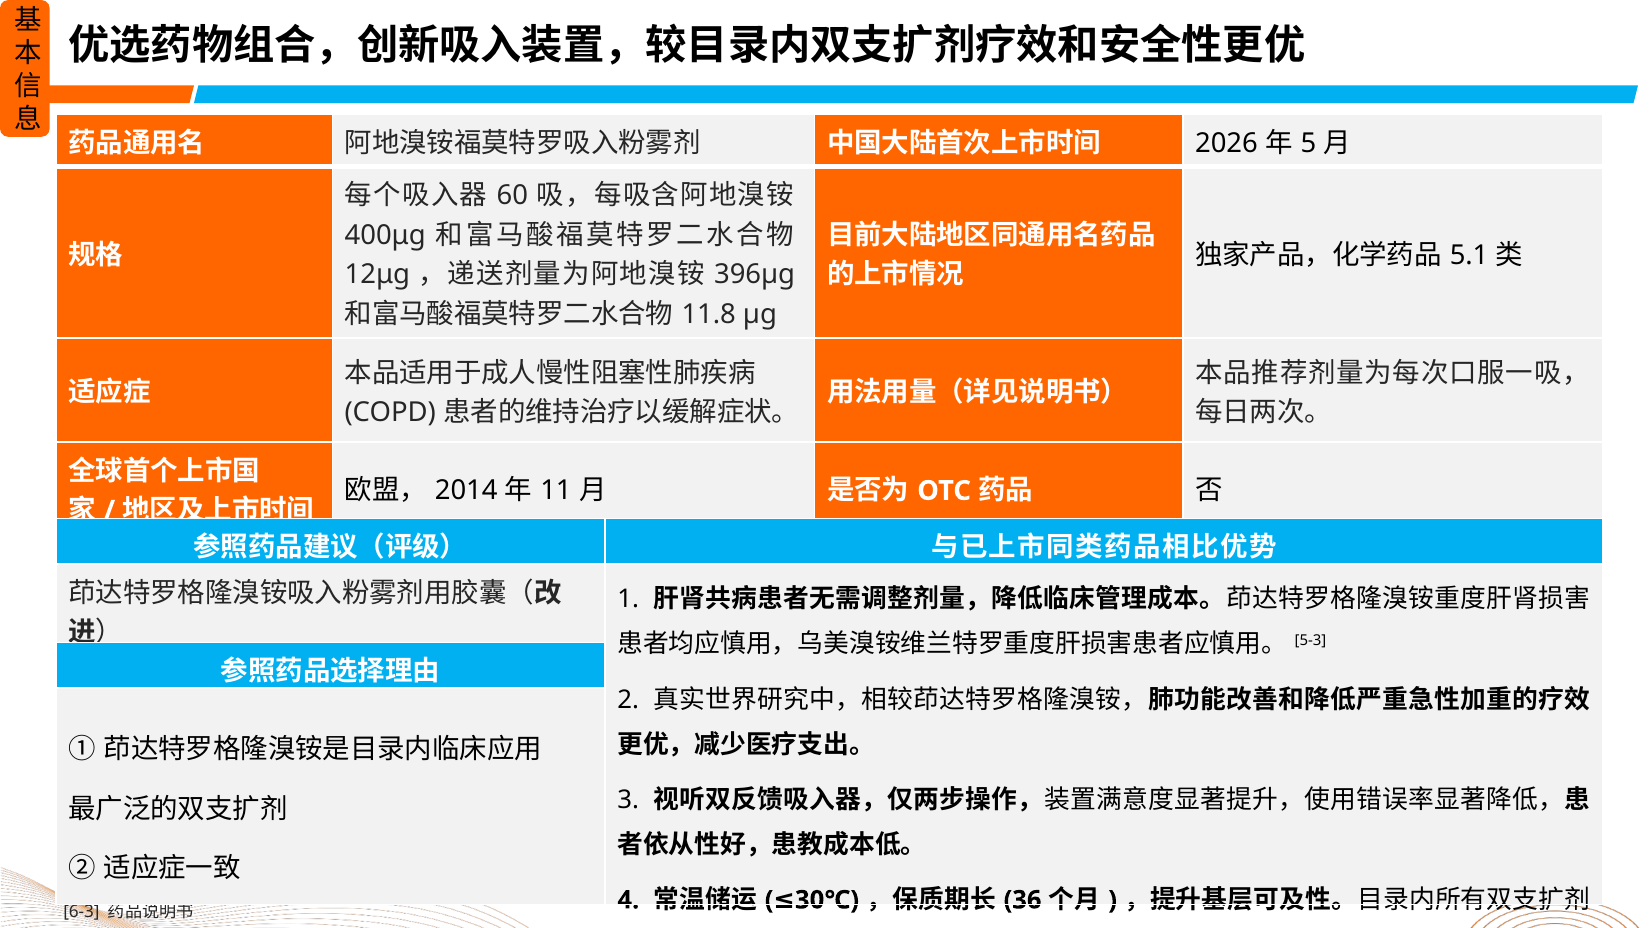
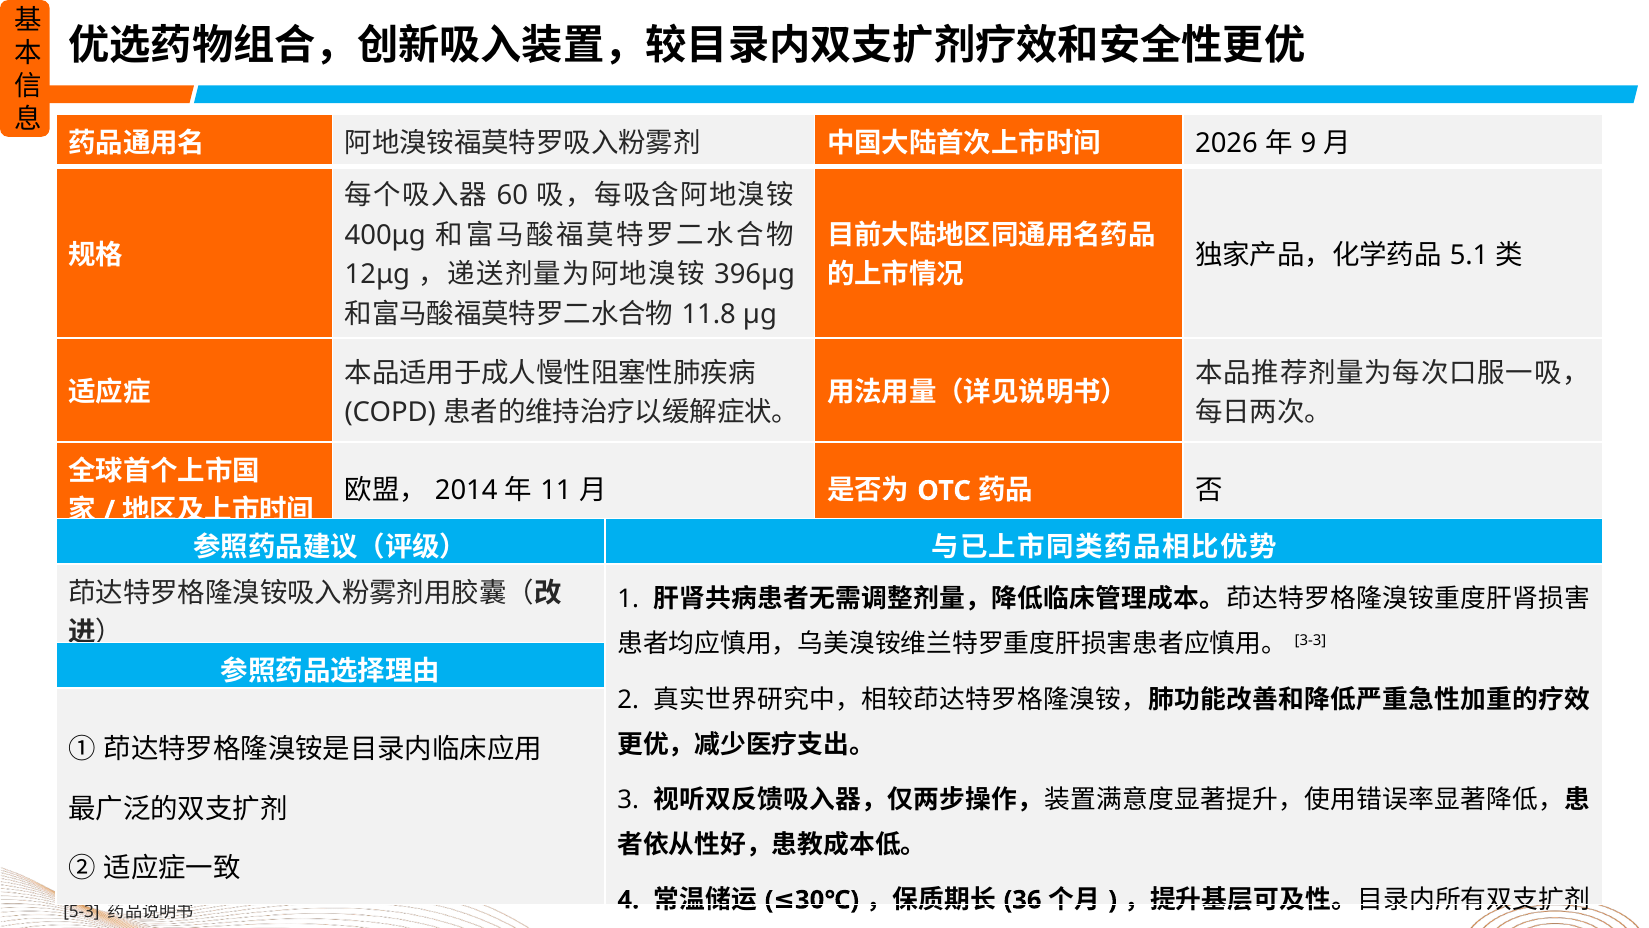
5: 5 -> 9 (1308, 143)
5-3: 5-3 -> 3-3 (1311, 640)
6-3: 6-3 -> 5-3 (81, 912)
